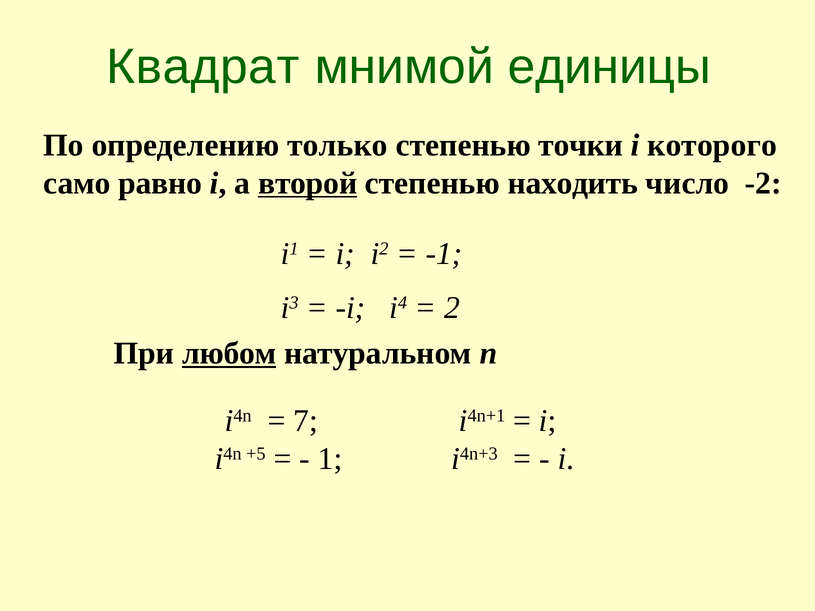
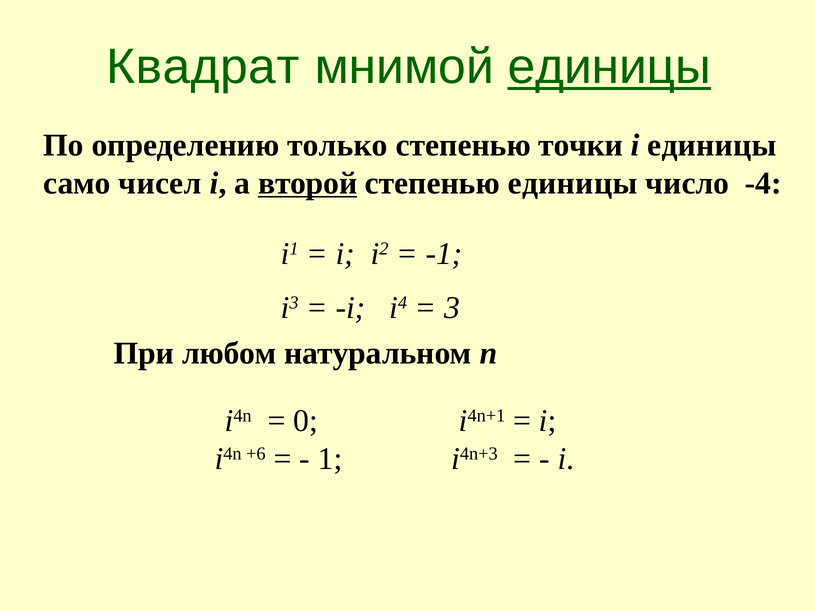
единицы underline: none -> present (609, 67)
i которого: которого -> единицы (712, 145)
равно: равно -> чисел (160, 183)
степенью находить: находить -> единицы (573, 183)
-2: -2 -> -4 (763, 183)
2: 2 -> 3 (452, 308)
любом underline: present -> none (229, 353)
7: 7 -> 0 (306, 421)
+5: +5 -> +6 (256, 454)
